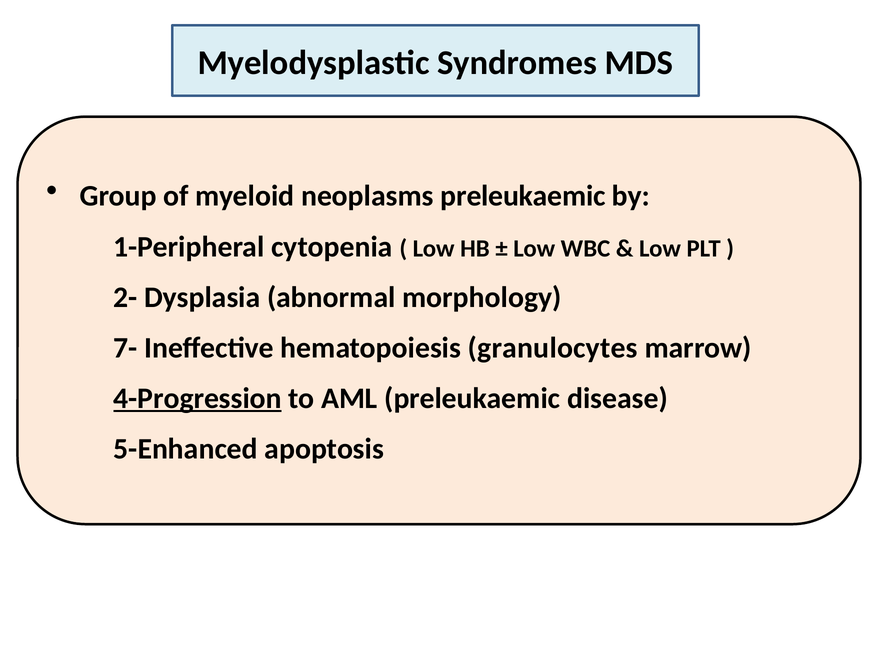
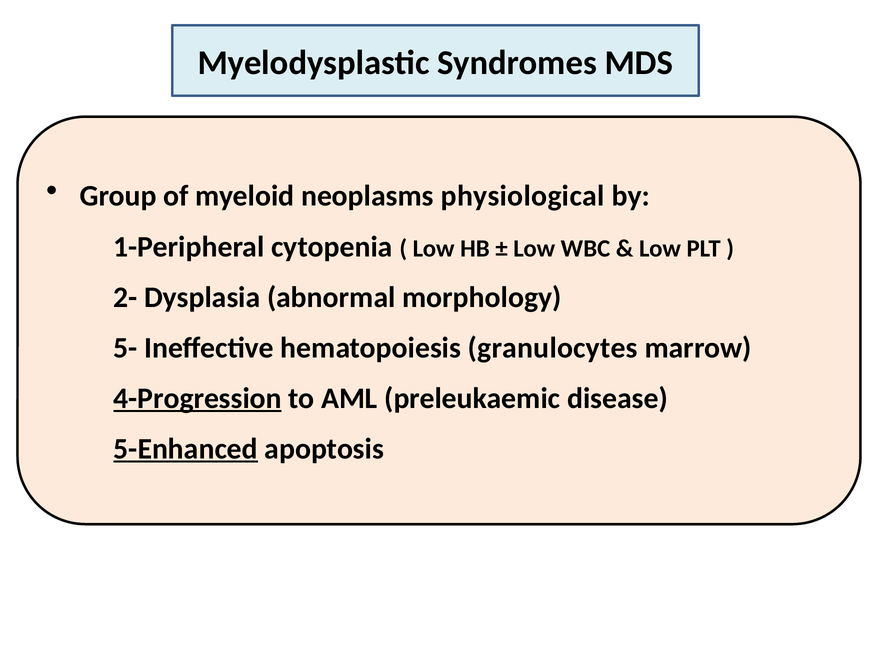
neoplasms preleukaemic: preleukaemic -> physiological (523, 196)
7-: 7- -> 5- (125, 348)
5-Enhanced underline: none -> present (186, 449)
